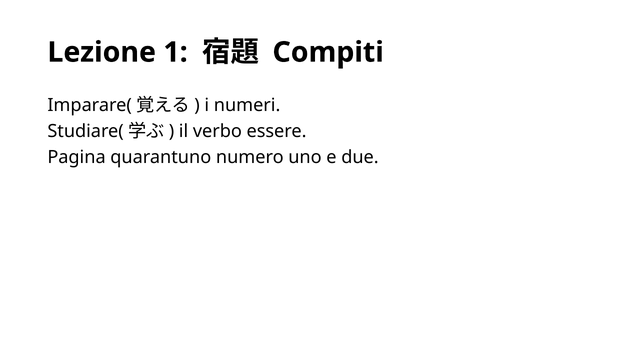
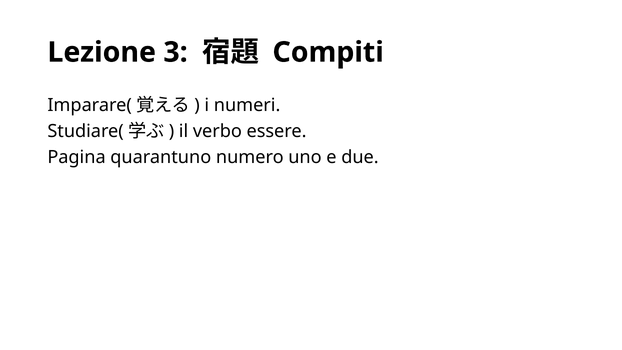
1: 1 -> 3 (176, 52)
